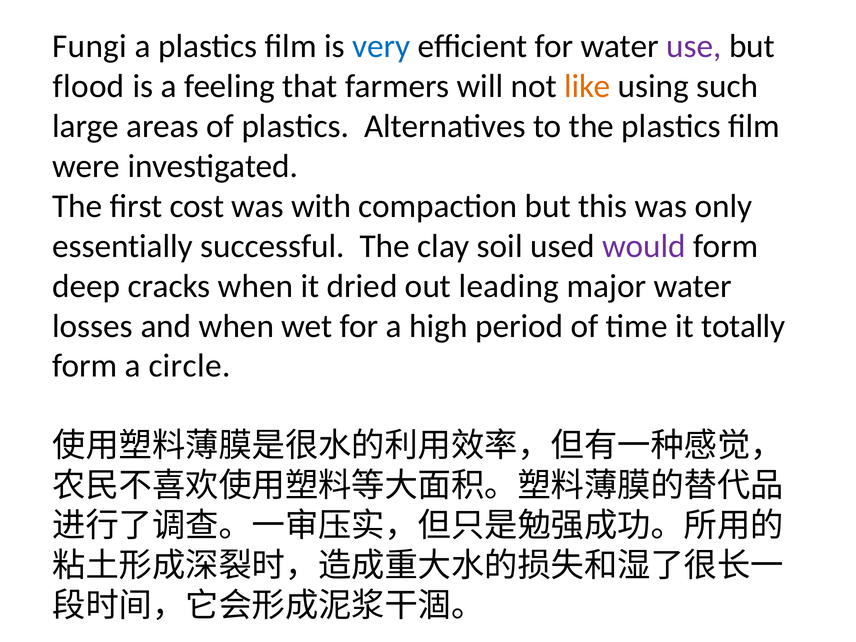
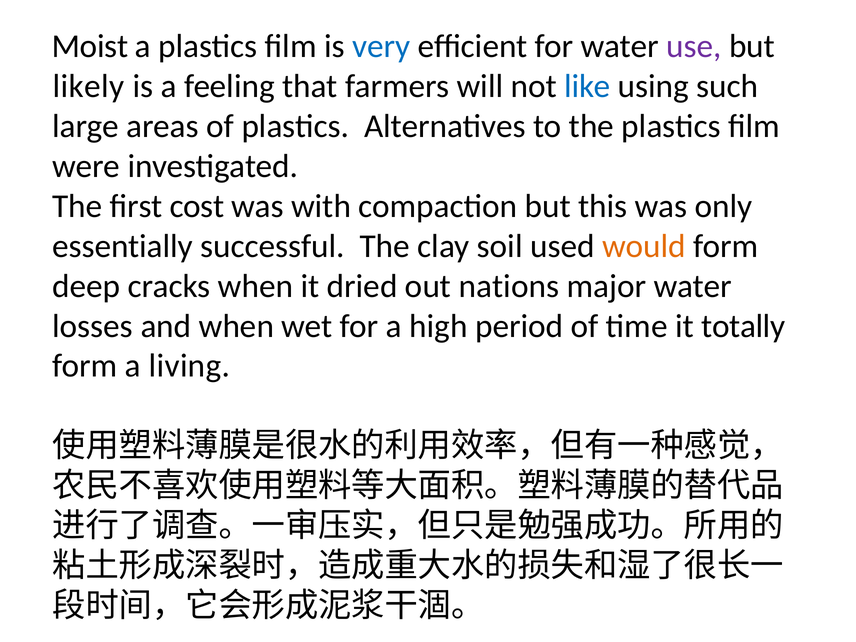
Fungi: Fungi -> Moist (90, 46)
flood: flood -> likely (89, 86)
like colour: orange -> blue (587, 86)
would colour: purple -> orange (644, 246)
leading: leading -> nations (509, 286)
circle: circle -> living (189, 366)
